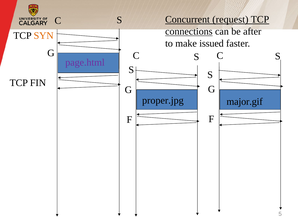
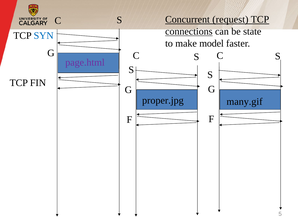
after: after -> state (252, 31)
SYN colour: orange -> blue (44, 36)
issued: issued -> model (212, 43)
major.gif: major.gif -> many.gif (245, 101)
